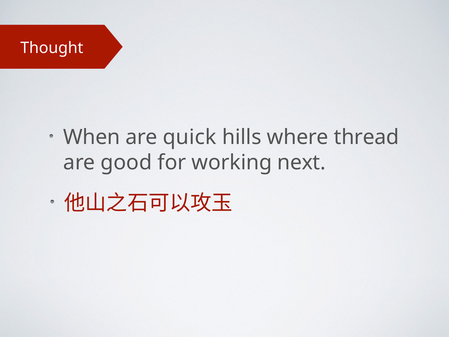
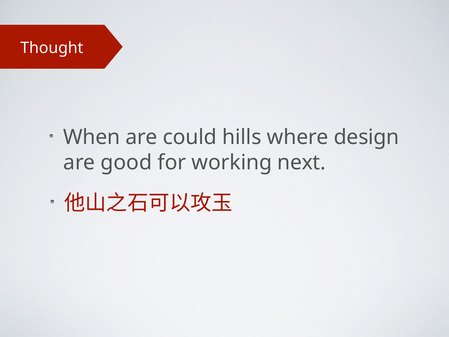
quick: quick -> could (190, 137)
thread: thread -> design (367, 137)
